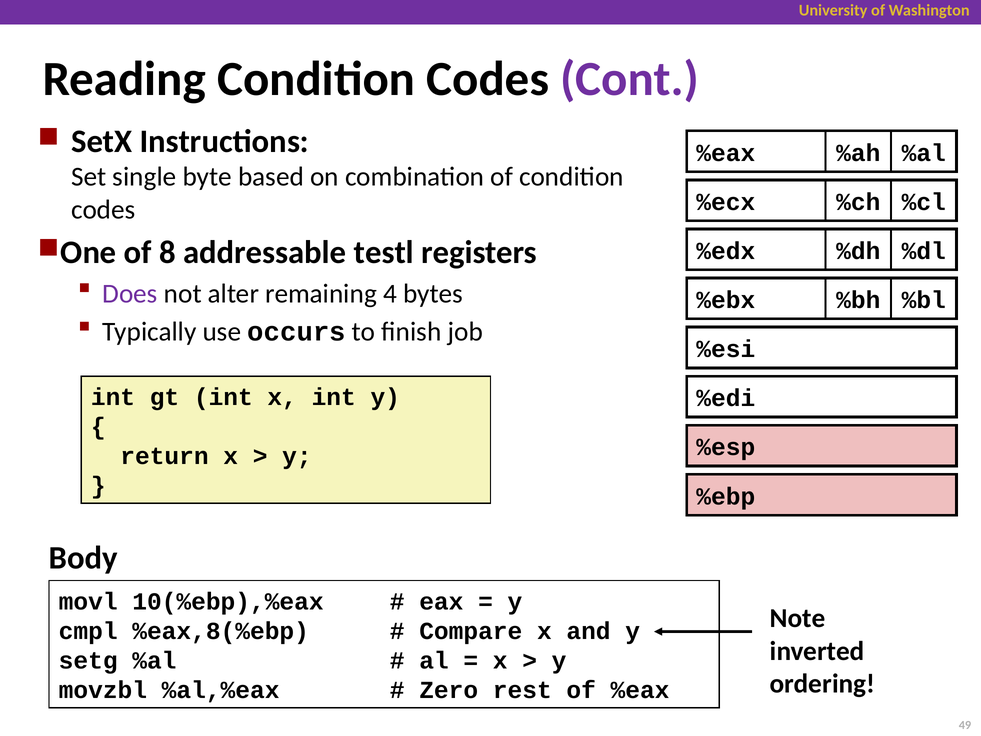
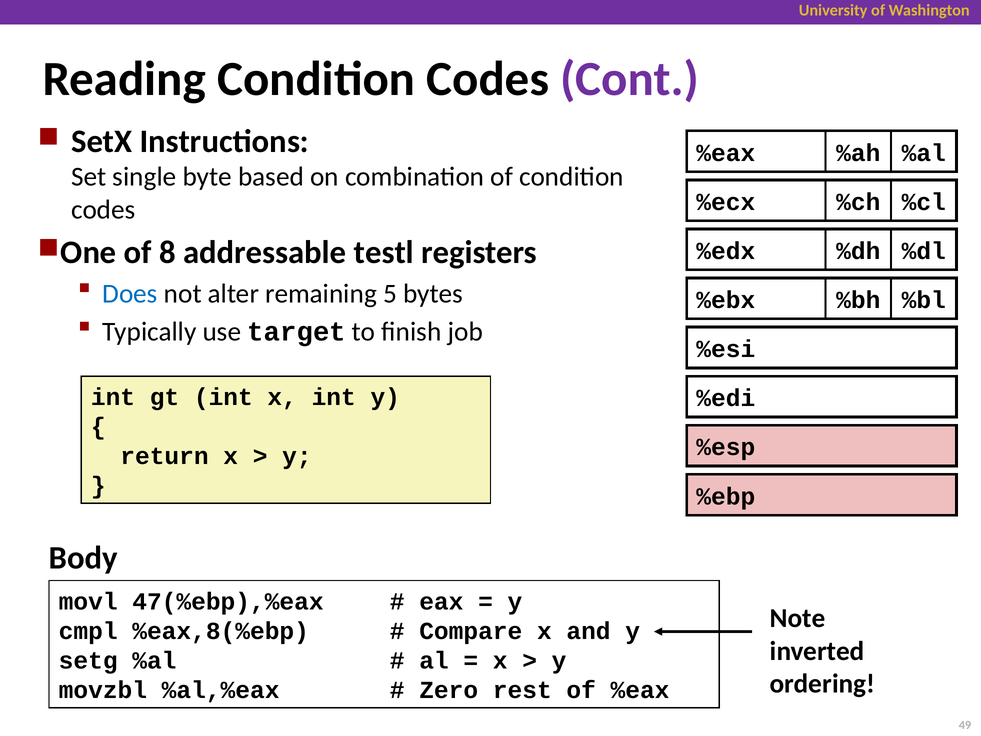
Does colour: purple -> blue (130, 293)
4: 4 -> 5 (390, 293)
occurs: occurs -> target (297, 332)
10(%ebp),%eax: 10(%ebp),%eax -> 47(%ebp),%eax (228, 602)
